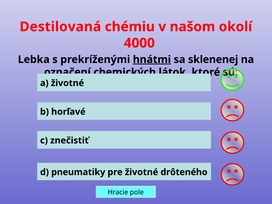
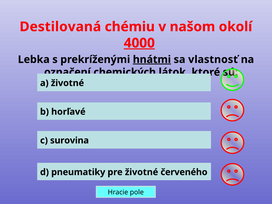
4000 underline: none -> present (139, 43)
sklenenej: sklenenej -> vlastnosť (213, 59)
znečistiť: znečistiť -> surovina (69, 140)
drôteného: drôteného -> červeného (184, 172)
